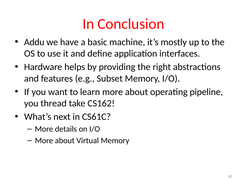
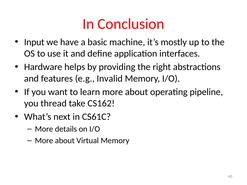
Addu: Addu -> Input (34, 42)
Subset: Subset -> Invalid (110, 79)
